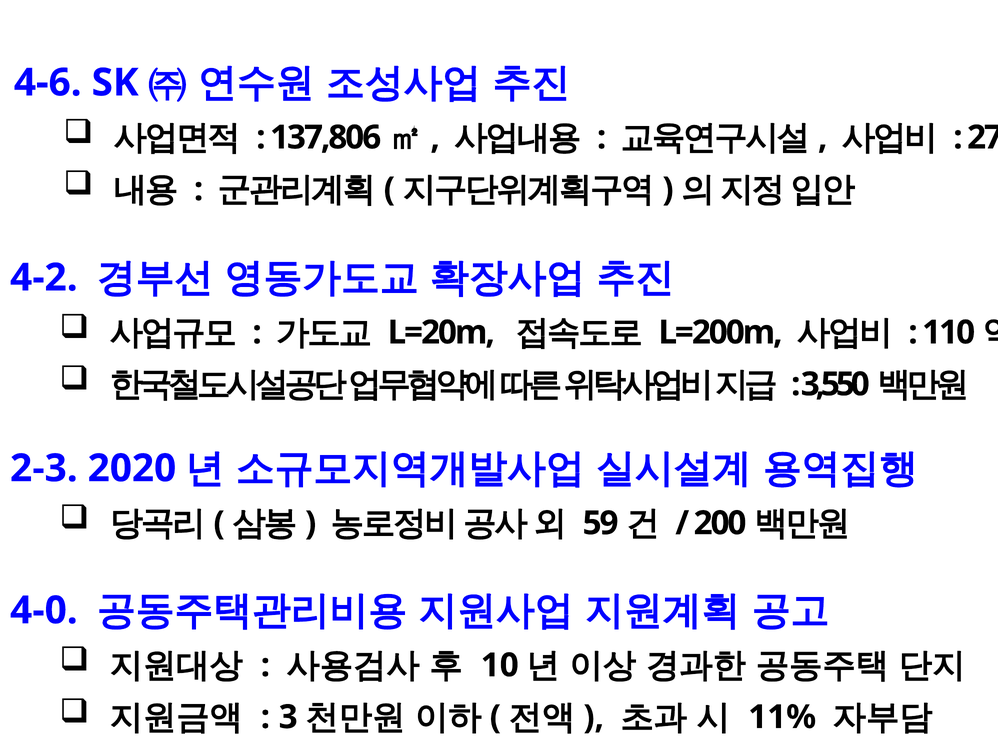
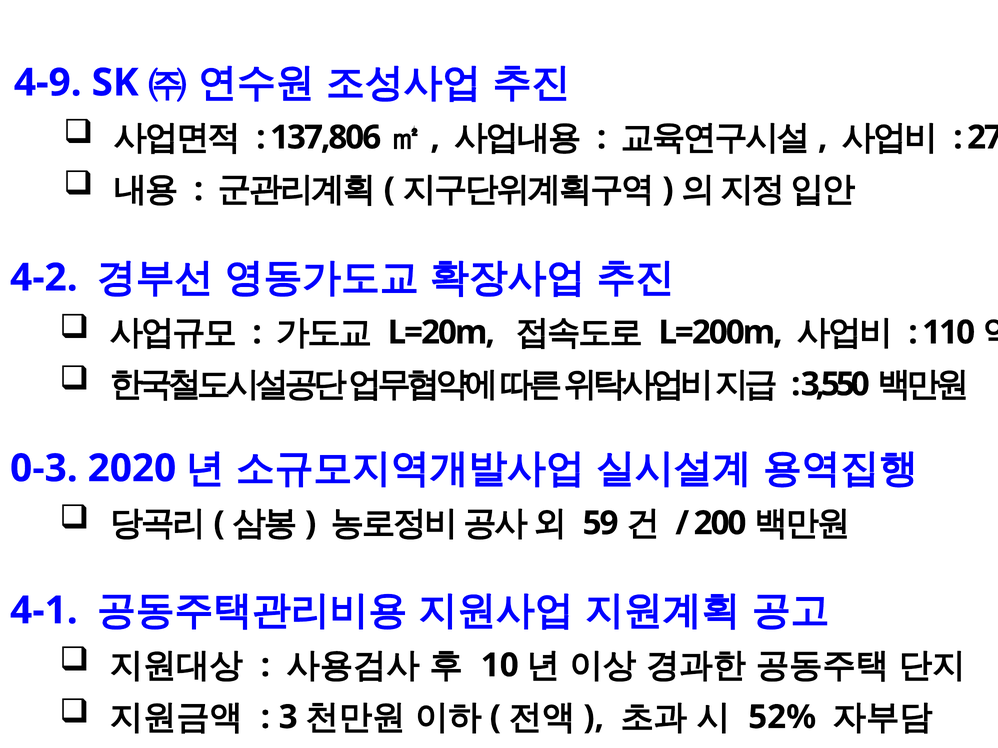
4-6: 4-6 -> 4-9 (48, 83)
2-3: 2-3 -> 0-3 (44, 469)
4-0: 4-0 -> 4-1 (44, 611)
11%: 11% -> 52% (782, 718)
